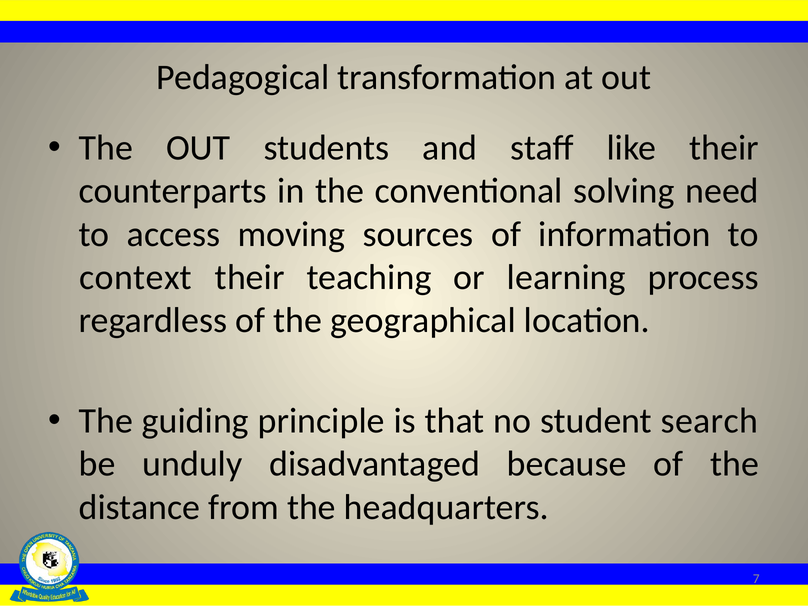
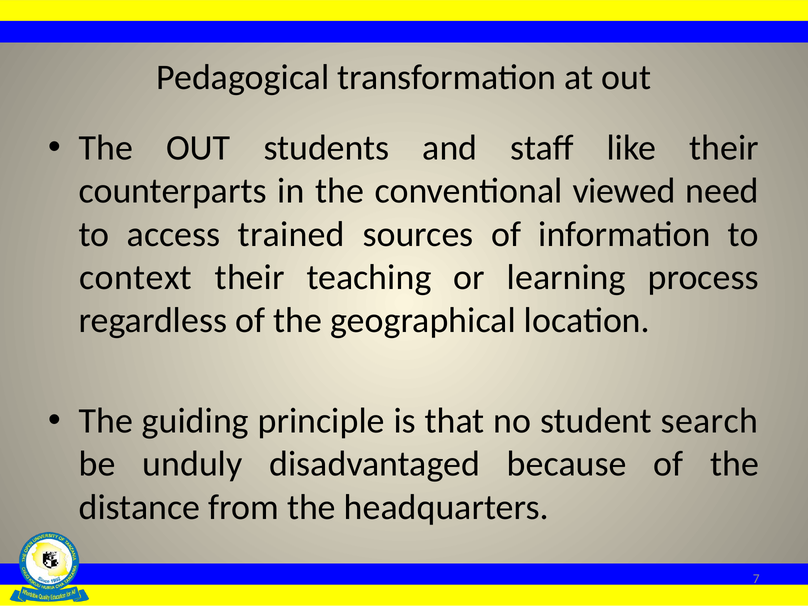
solving: solving -> viewed (624, 191)
moving: moving -> trained (291, 234)
